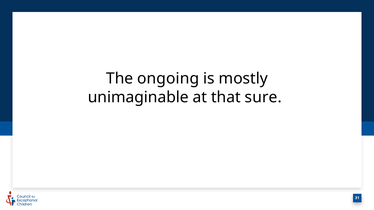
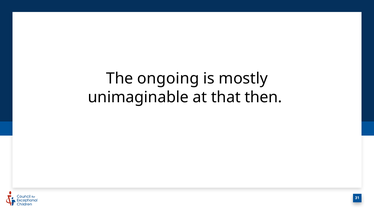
sure: sure -> then (263, 97)
